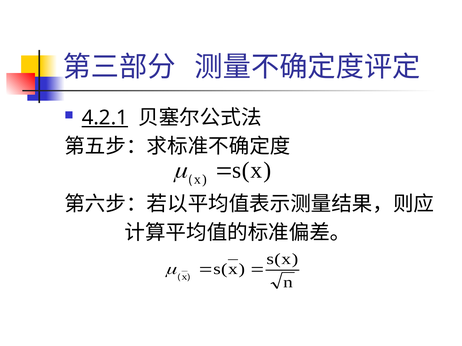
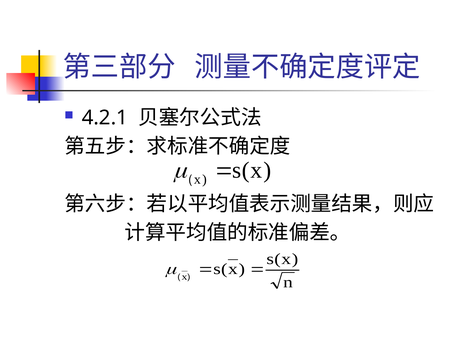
4.2.1 underline: present -> none (105, 118)
